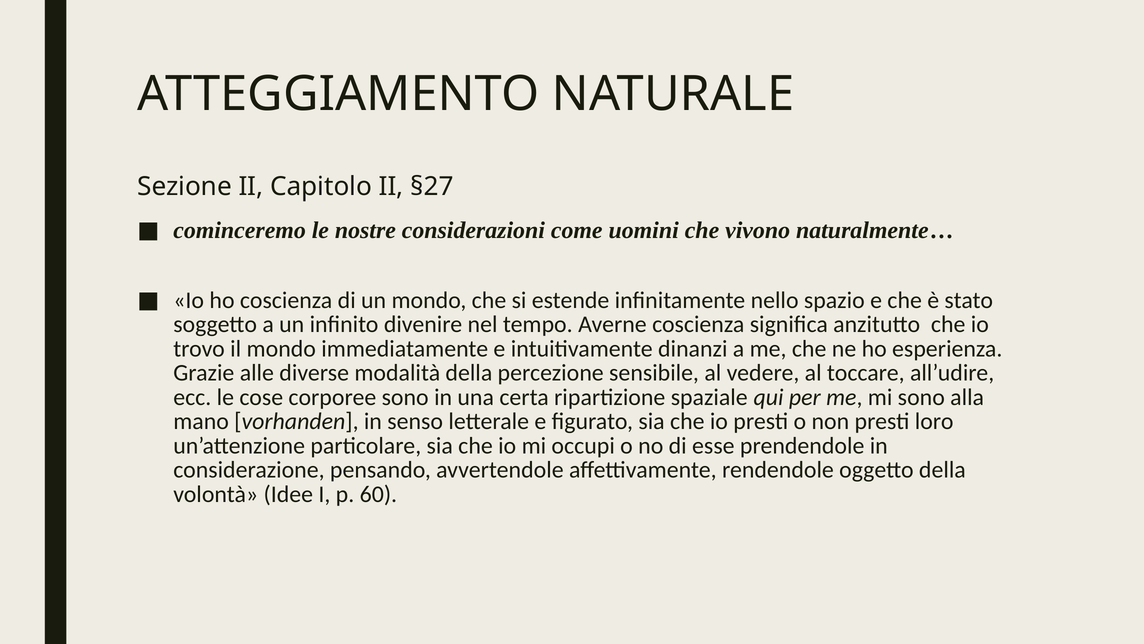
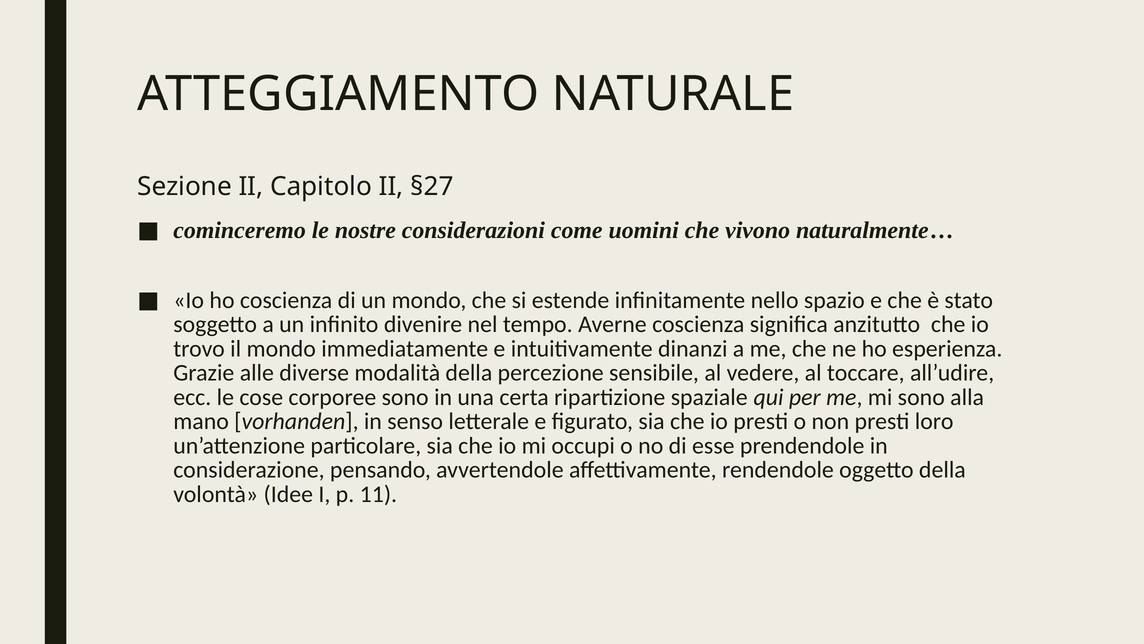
60: 60 -> 11 (378, 494)
